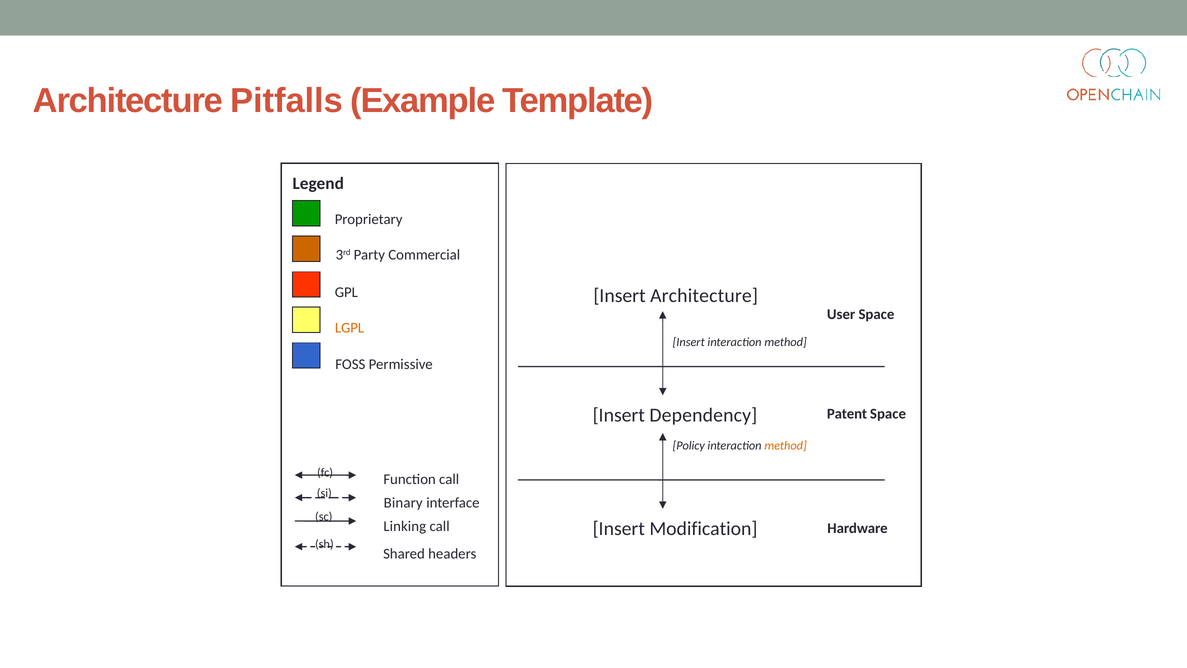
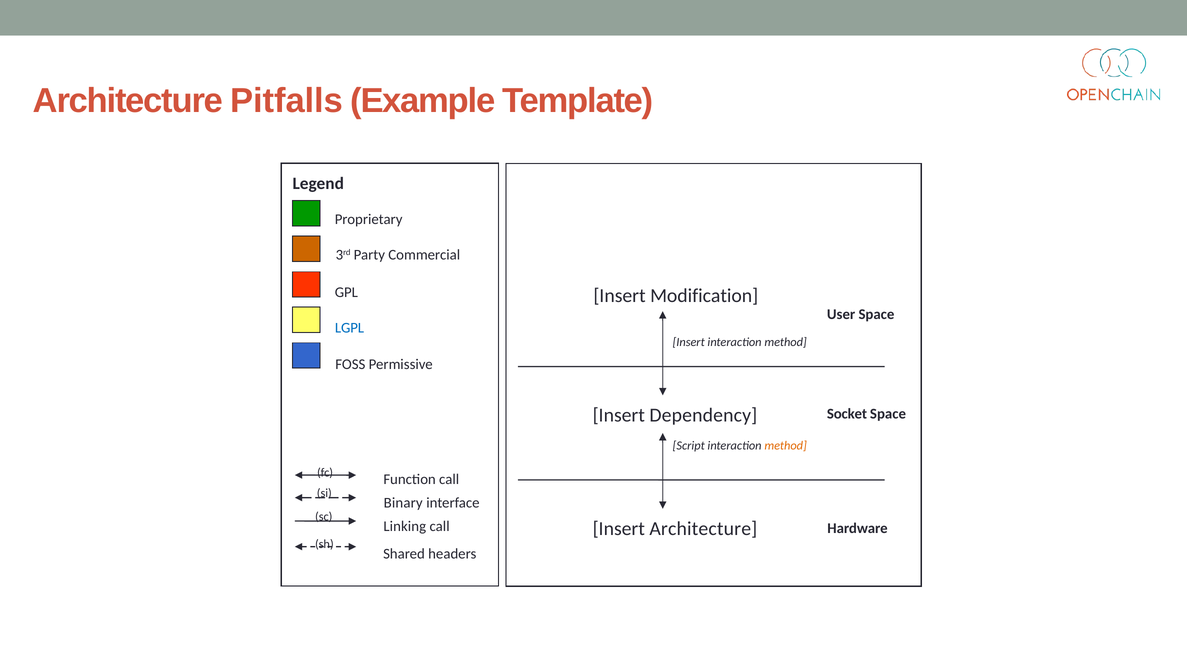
Insert Architecture: Architecture -> Modification (704, 295)
LGPL colour: orange -> blue (349, 328)
Patent: Patent -> Socket (847, 413)
Policy: Policy -> Script (689, 446)
Insert Modification: Modification -> Architecture (703, 528)
